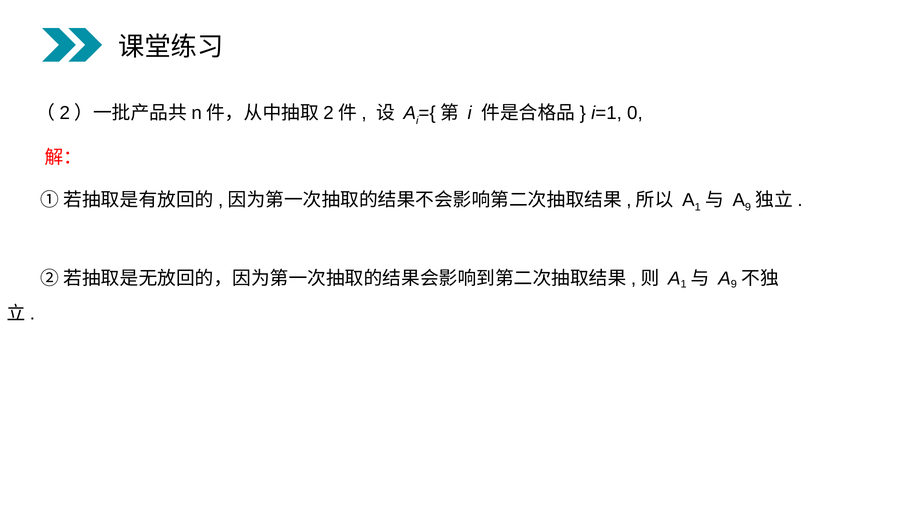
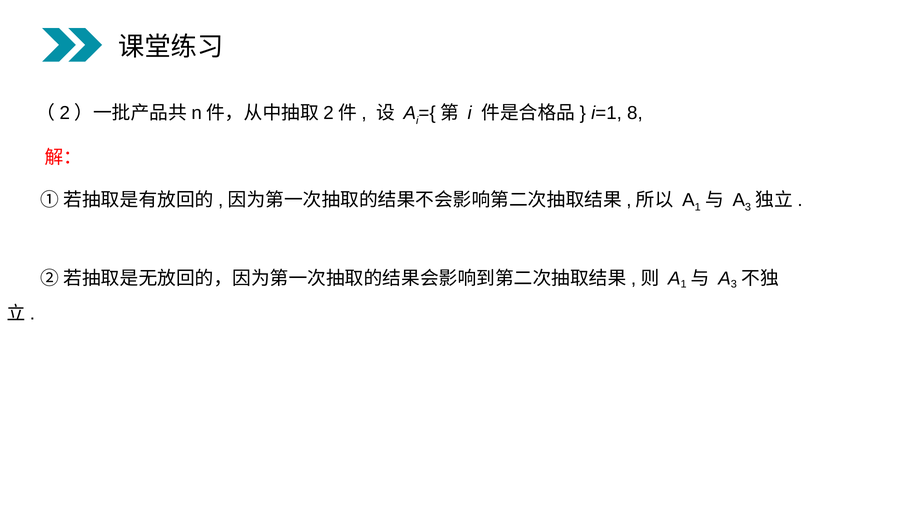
0: 0 -> 8 (635, 113)
9: 9 -> 3 (748, 208)
9: 9 -> 3 (734, 285)
